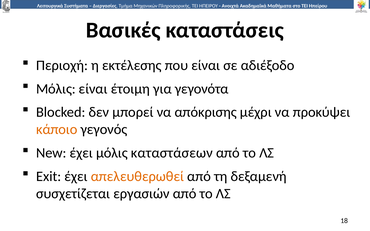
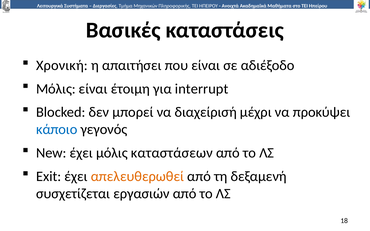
Περιοχή: Περιοχή -> Χρονική (62, 65)
εκτέλεσης: εκτέλεσης -> απαιτήσει (132, 65)
γεγονότα: γεγονότα -> interrupt (202, 89)
απόκρισης: απόκρισης -> διαχείρισή (206, 112)
κάποιο colour: orange -> blue (57, 130)
